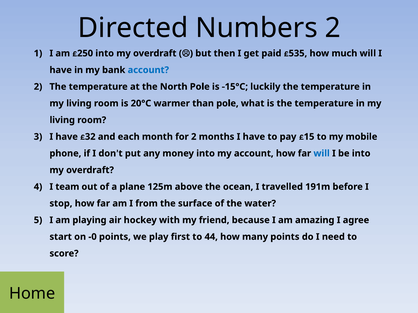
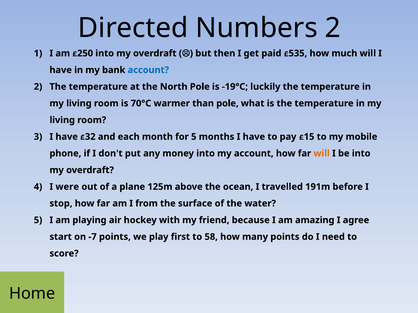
-15°C: -15°C -> -19°C (235, 87)
20°C: 20°C -> 70°C (141, 104)
for 2: 2 -> 5 (194, 137)
will colour: blue -> orange (322, 154)
team: team -> were (67, 187)
-0: -0 -> -7 (93, 237)
44: 44 -> 58 (211, 237)
